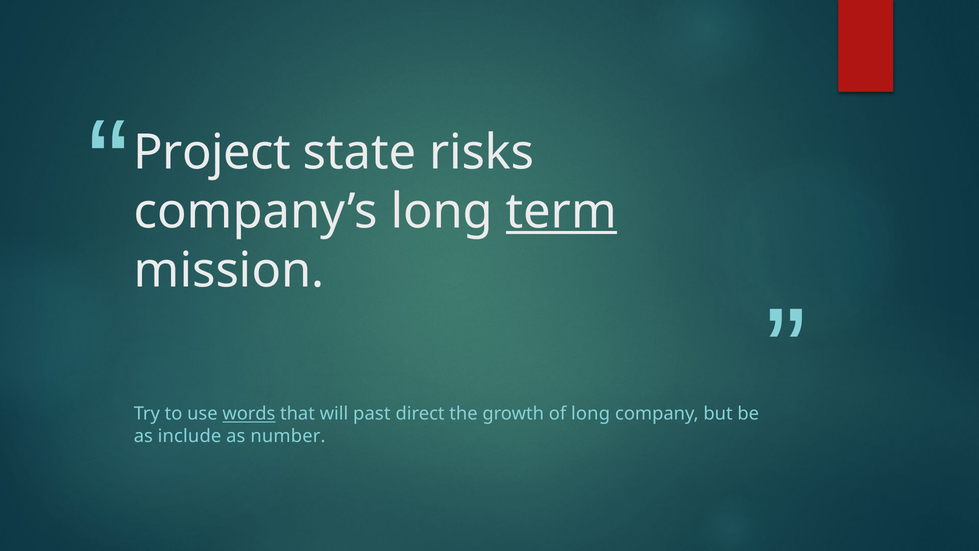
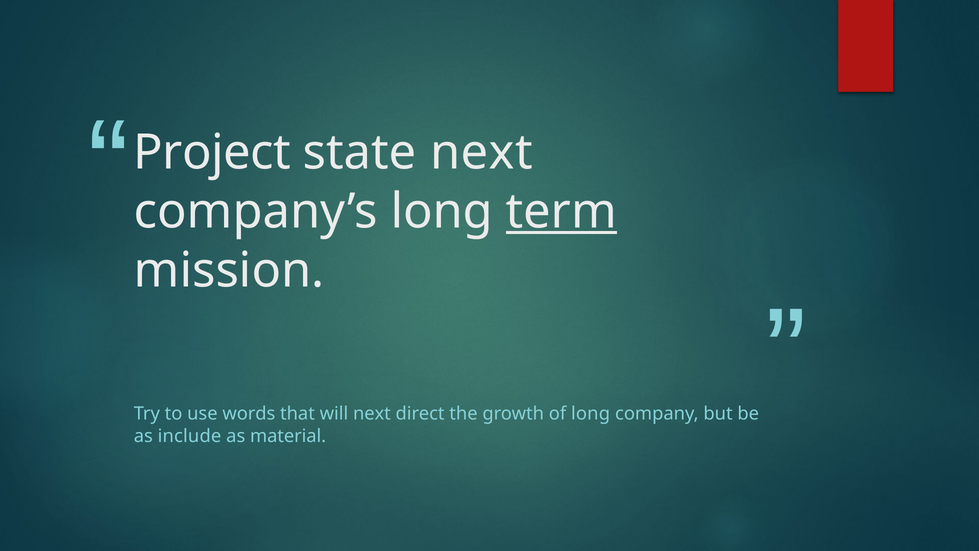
state risks: risks -> next (481, 153)
words underline: present -> none (249, 414)
will past: past -> next (372, 414)
number: number -> material (288, 436)
